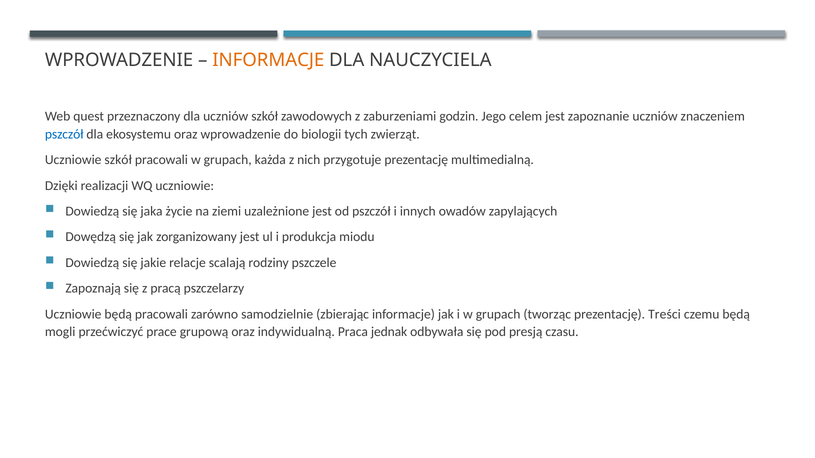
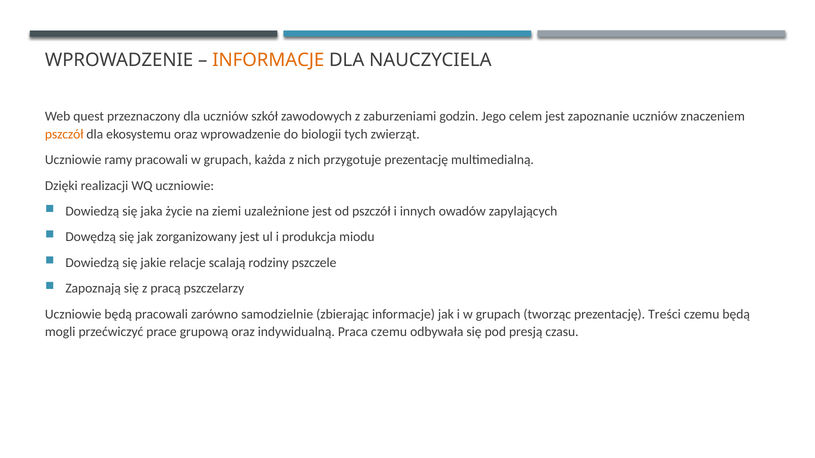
pszczół colour: blue -> orange (64, 134)
Uczniowie szkół: szkół -> ramy (118, 160)
Praca jednak: jednak -> czemu (389, 332)
